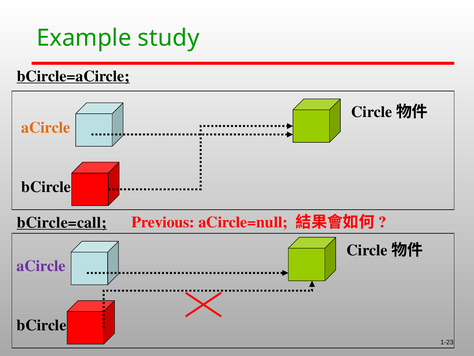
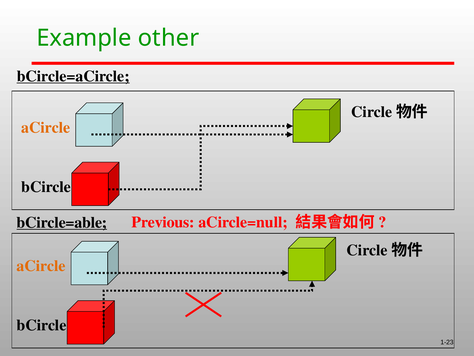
study: study -> other (169, 38)
bCircle=call: bCircle=call -> bCircle=able (62, 222)
aCircle colour: purple -> orange (41, 266)
